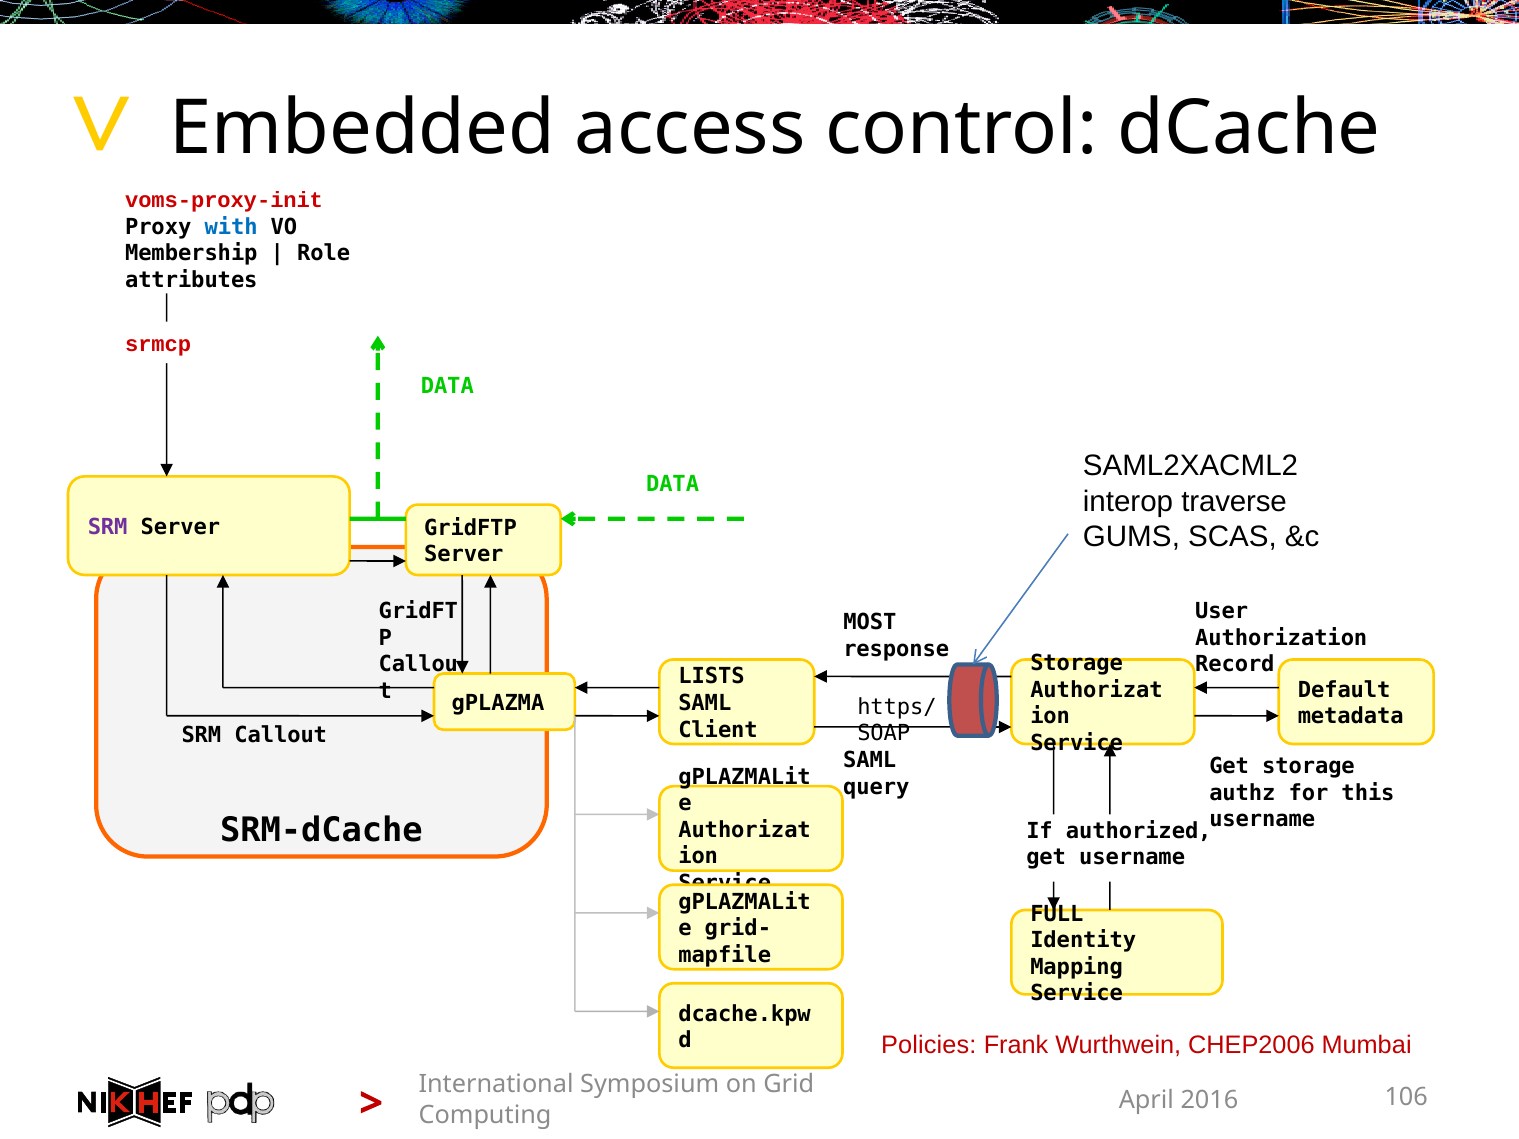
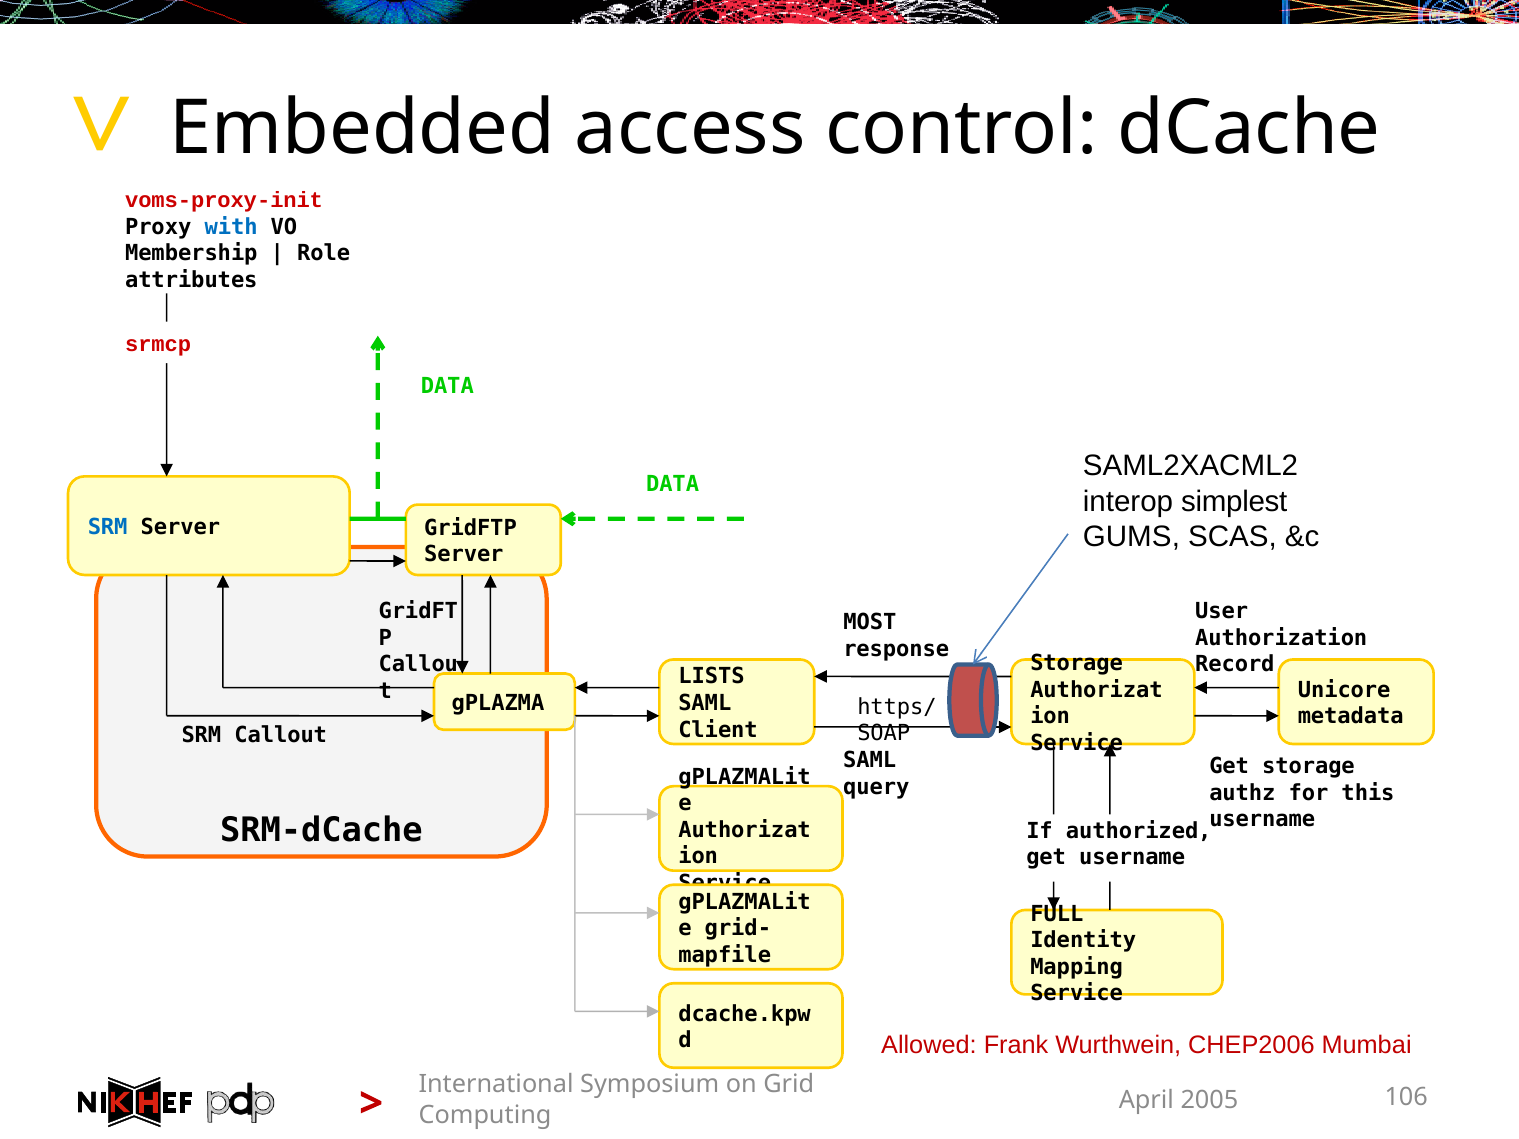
traverse: traverse -> simplest (1234, 502)
SRM colour: purple -> blue (108, 527)
Default: Default -> Unicore (1344, 690)
Policies: Policies -> Allowed (929, 1045)
2016: 2016 -> 2005 (1209, 1100)
